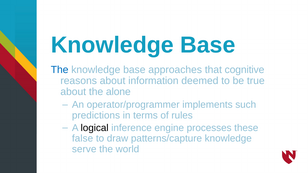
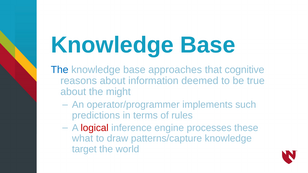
alone: alone -> might (118, 92)
logical colour: black -> red (95, 128)
false: false -> what (83, 139)
serve: serve -> target (84, 149)
